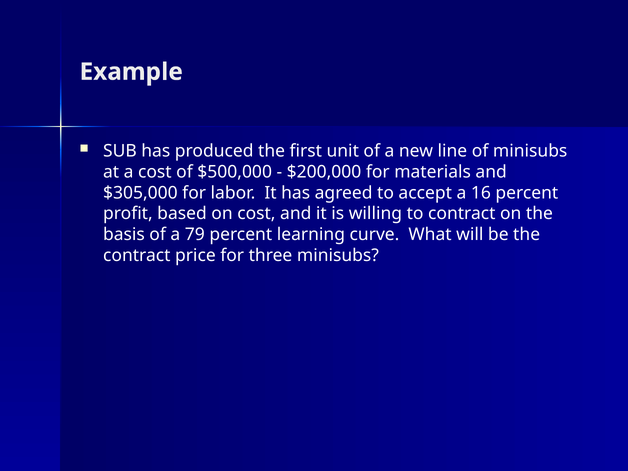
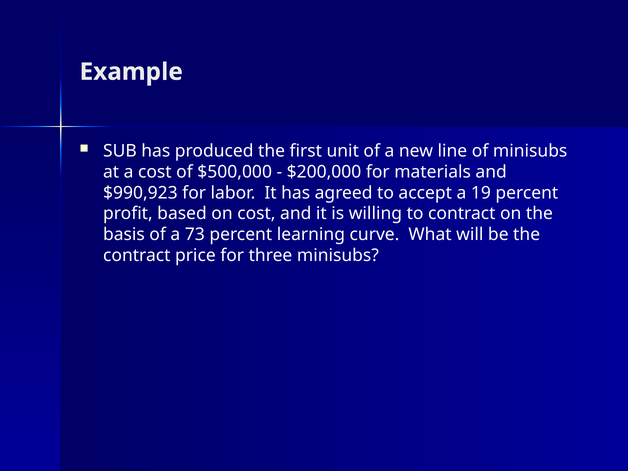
$305,000: $305,000 -> $990,923 (140, 193)
16: 16 -> 19 (481, 193)
79: 79 -> 73 (195, 235)
